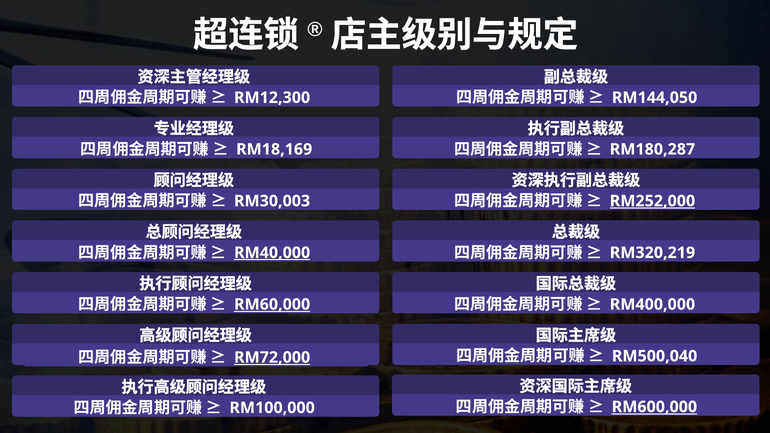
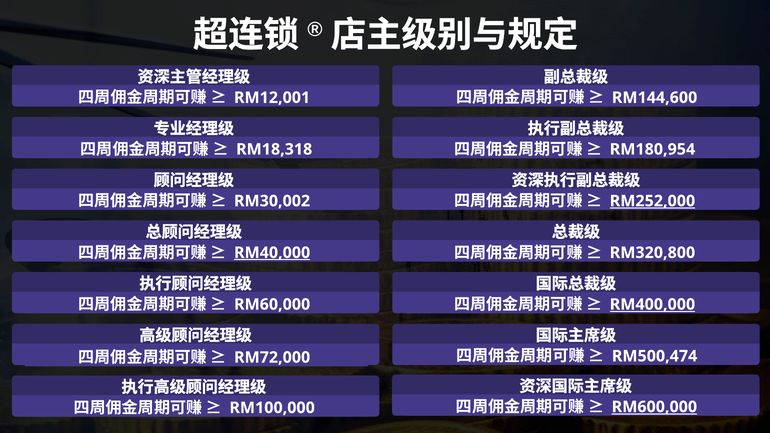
RM12,300: RM12,300 -> RM12,001 (272, 98)
RM144,050: RM144,050 -> RM144,600 (655, 98)
RM18,169: RM18,169 -> RM18,318 (274, 149)
RM180,287: RM180,287 -> RM180,954 (652, 149)
RM30,003: RM30,003 -> RM30,002 (272, 201)
RM320,219: RM320,219 -> RM320,800 (652, 253)
RM60,000 underline: present -> none (272, 305)
RM400,000 underline: none -> present (652, 305)
RM500,040: RM500,040 -> RM500,474 (655, 356)
RM72,000 underline: present -> none (272, 358)
